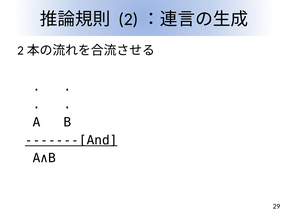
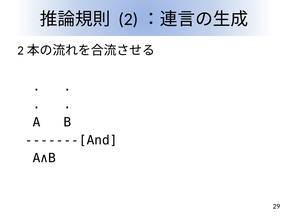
-------[And underline: present -> none (71, 140)
